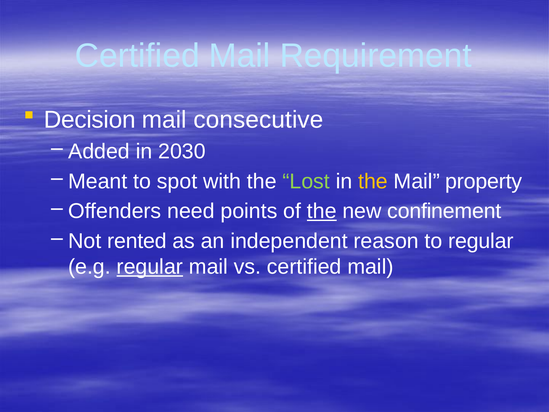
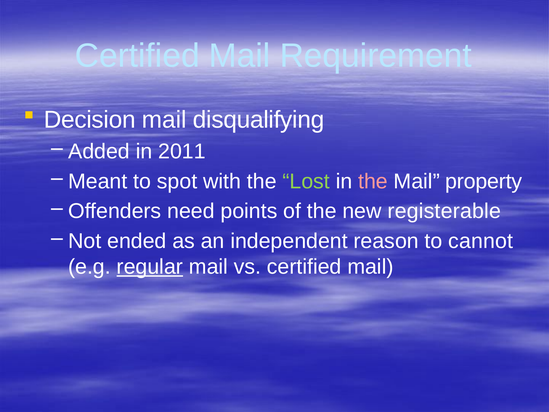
consecutive: consecutive -> disqualifying (259, 120)
2030: 2030 -> 2011 (182, 151)
the colour: yellow -> pink (373, 181)
the underline: present -> none (322, 211)
confinement: confinement -> registerable (444, 211)
rented: rented -> ended (137, 241)
to regular: regular -> cannot (481, 241)
